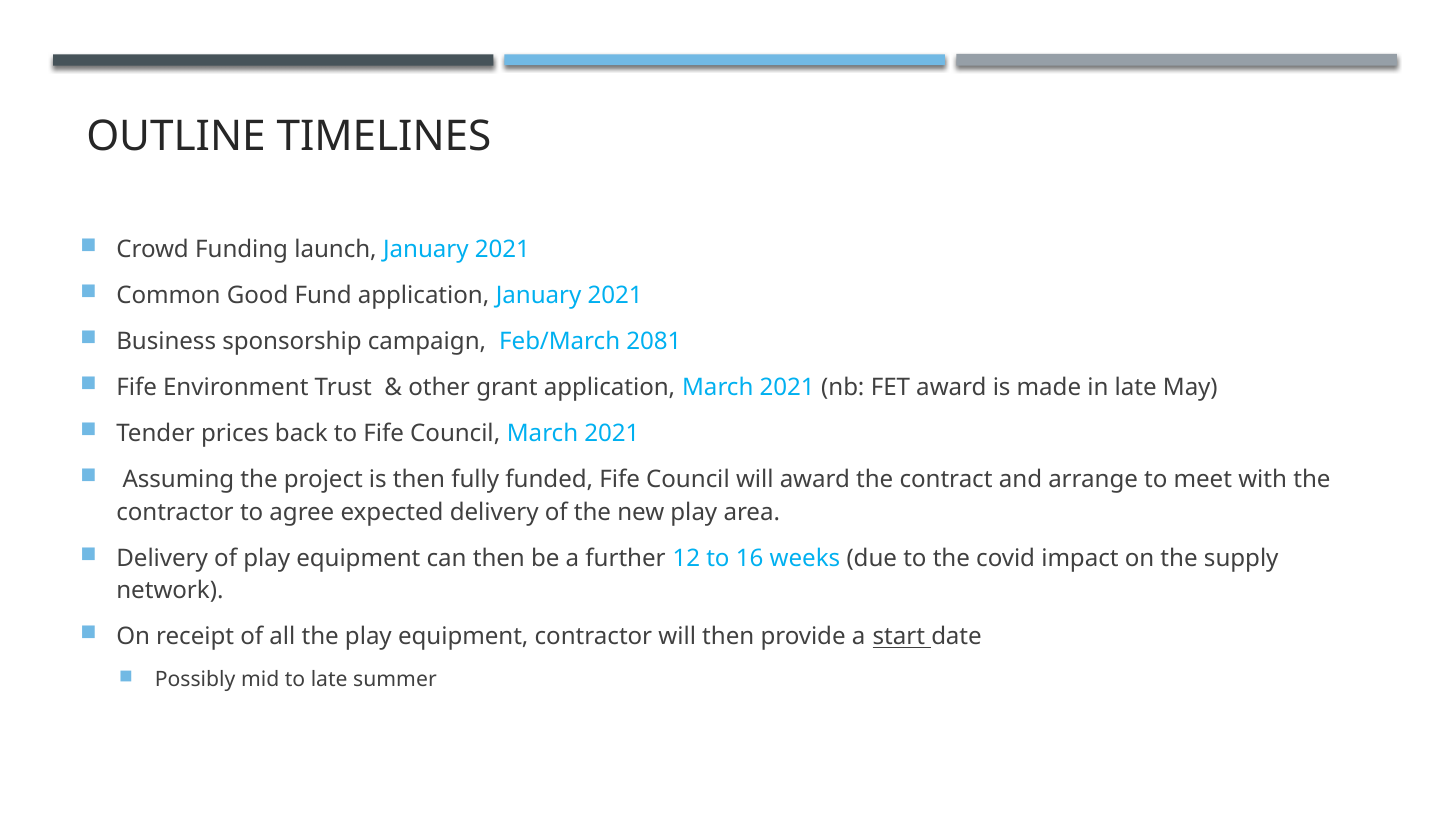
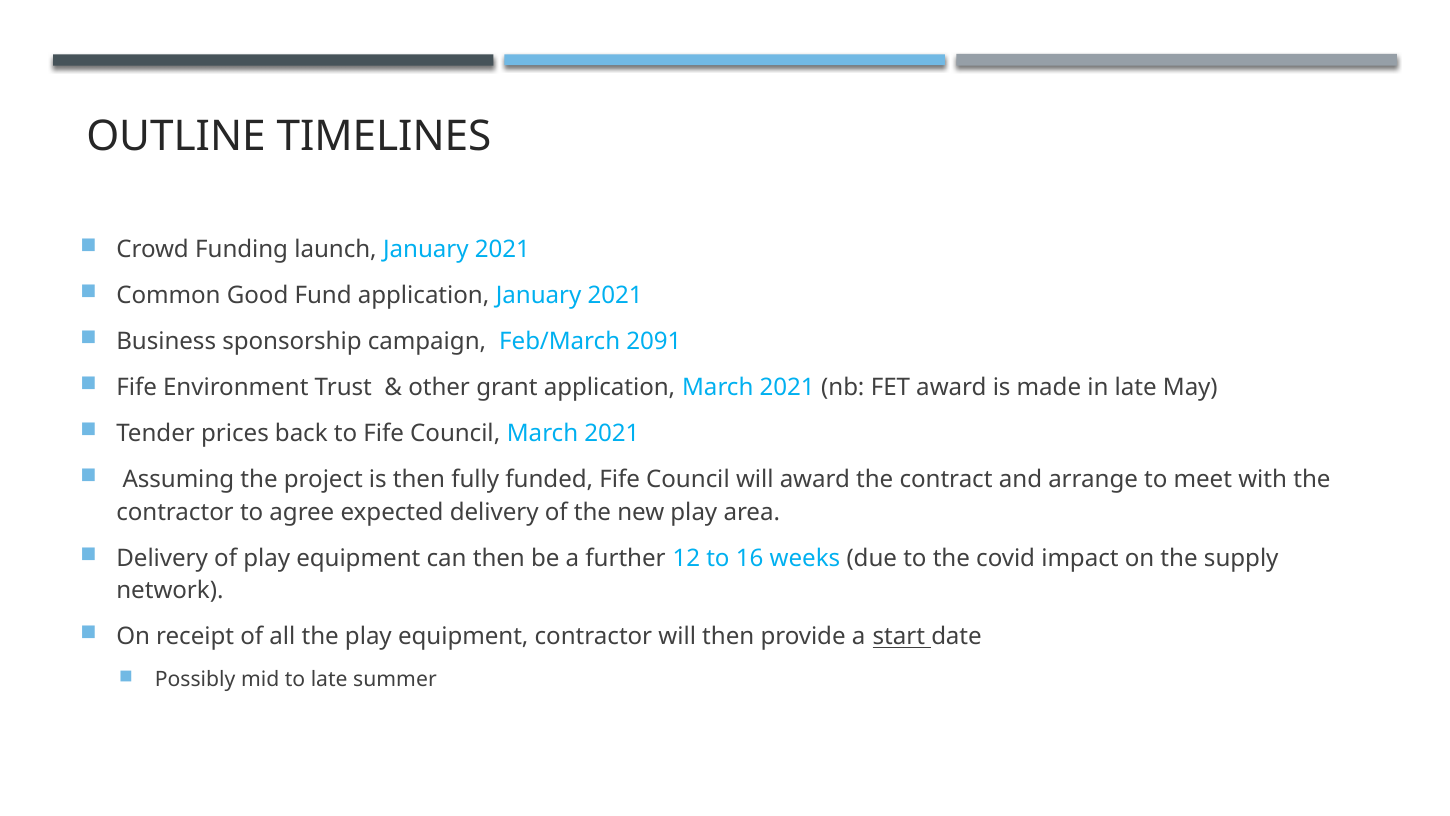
2081: 2081 -> 2091 (654, 342)
